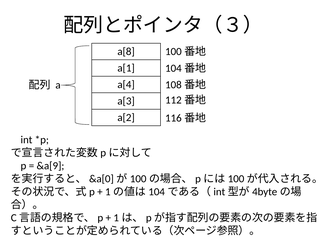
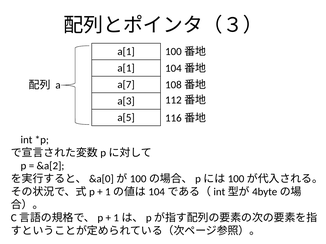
a[8: a[8 -> a[1 (126, 52)
a[4: a[4 -> a[7 (126, 85)
a[2: a[2 -> a[5 (126, 118)
&a[9: &a[9 -> &a[2 (50, 166)
